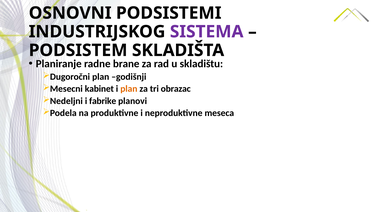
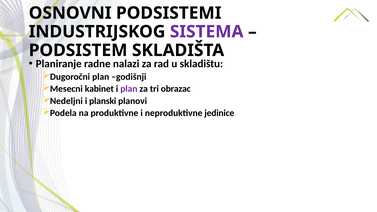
brane: brane -> nalazi (126, 64)
plan colour: orange -> purple (129, 89)
fabrike: fabrike -> planski (103, 101)
meseca: meseca -> jedinice (219, 113)
